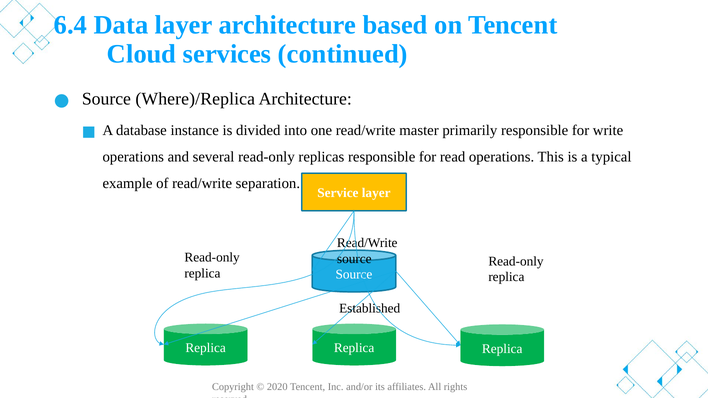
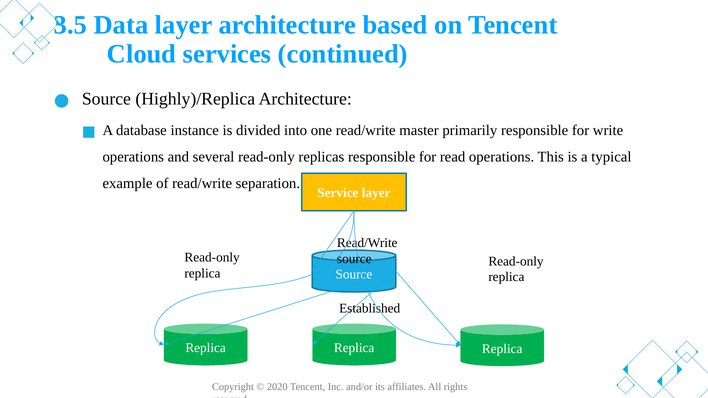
6.4: 6.4 -> 3.5 (71, 25)
Where)/Replica: Where)/Replica -> Highly)/Replica (195, 99)
